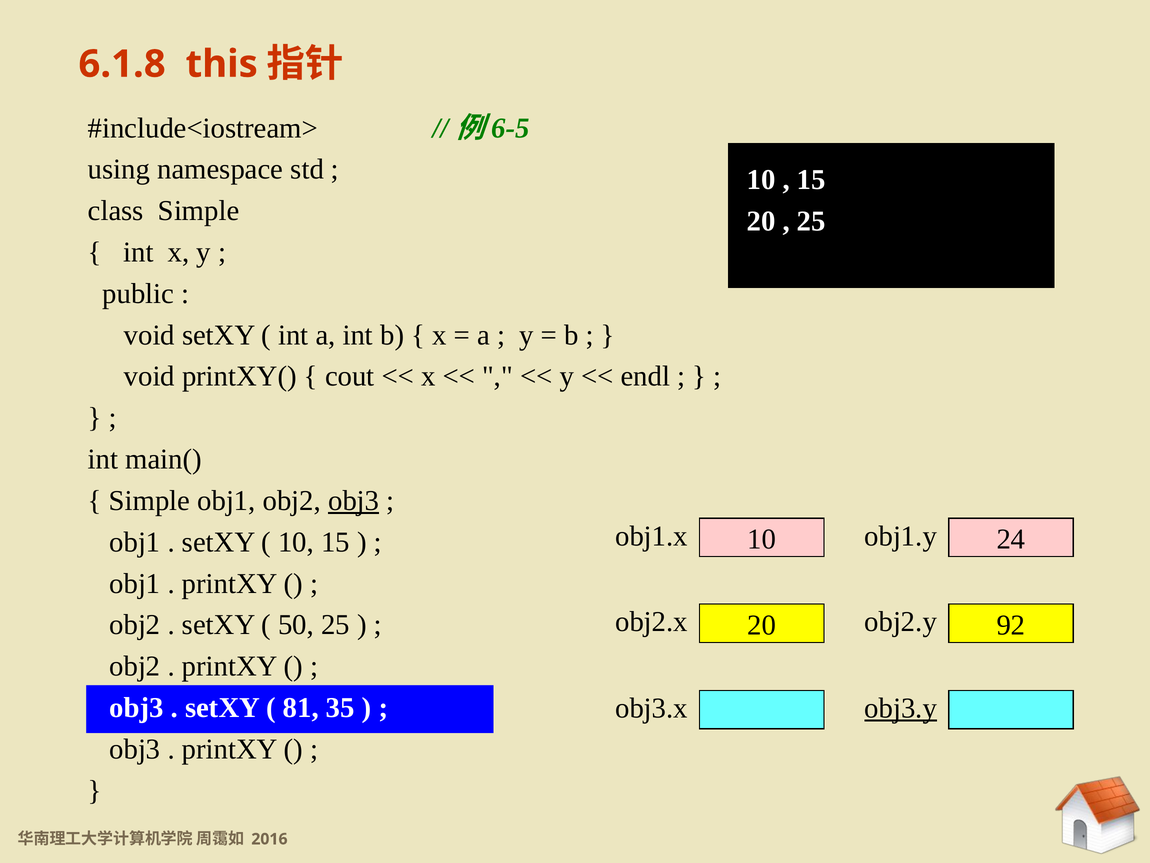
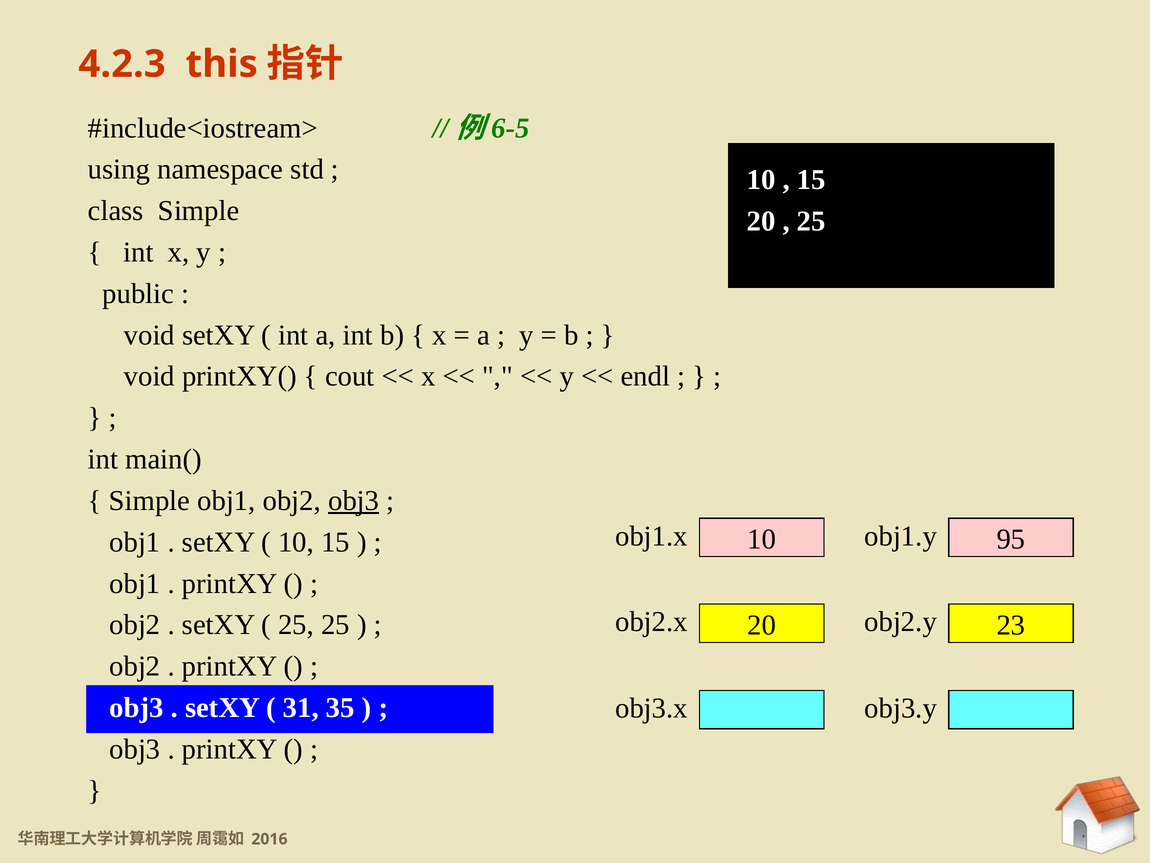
6.1.8: 6.1.8 -> 4.2.3 (122, 64)
24: 24 -> 95 (1011, 539)
50: 50 -> 25 (296, 625)
92: 92 -> 23 (1011, 625)
81: 81 -> 31 (301, 707)
obj3.y underline: present -> none (901, 708)
